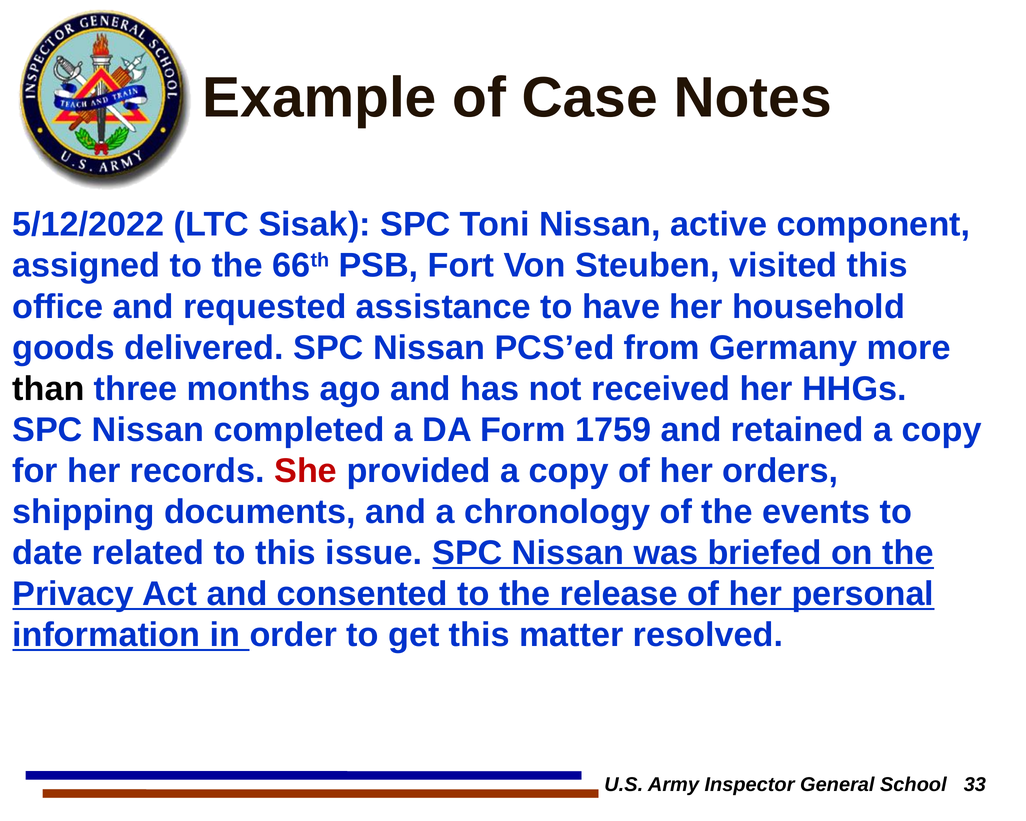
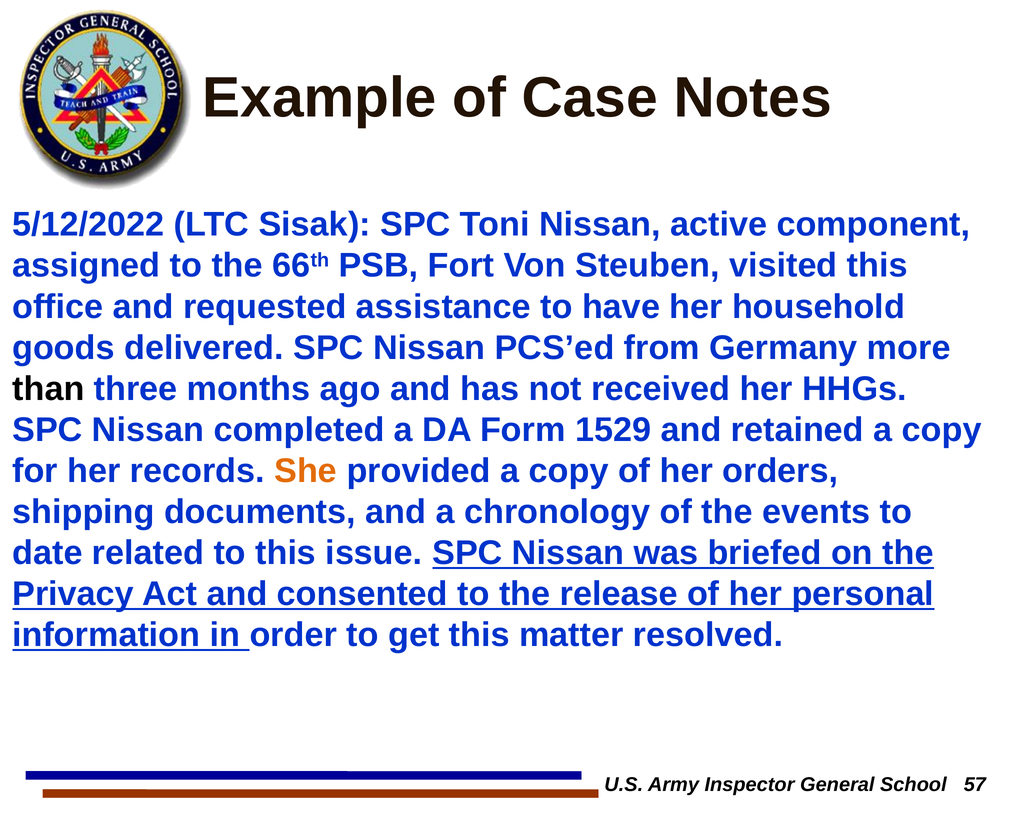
1759: 1759 -> 1529 (613, 430)
She colour: red -> orange (306, 471)
33: 33 -> 57 (975, 785)
